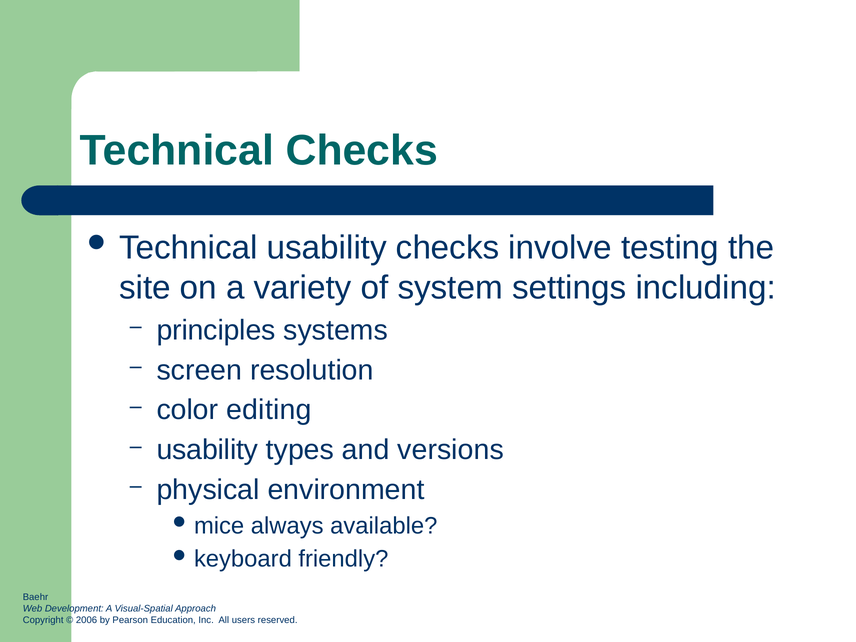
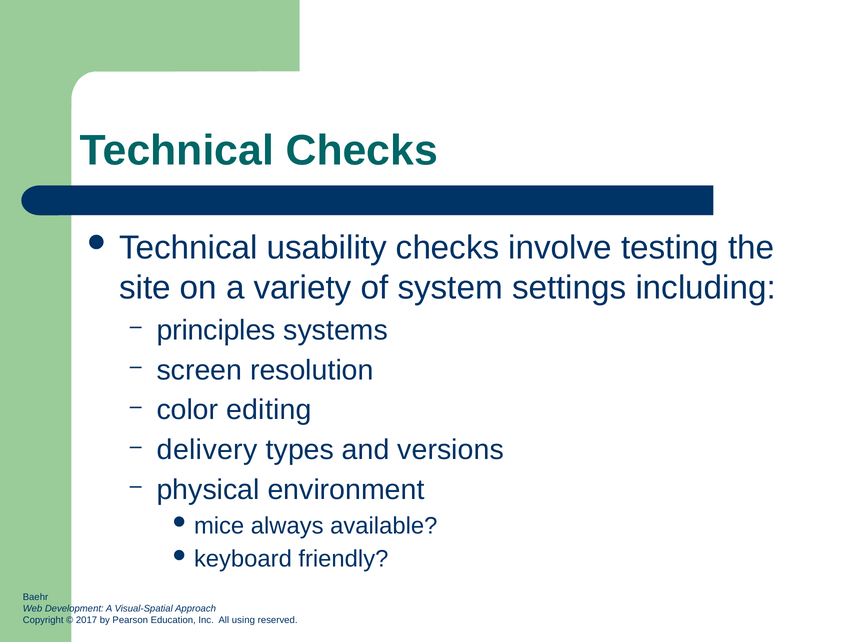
usability: usability -> delivery (207, 450)
2006: 2006 -> 2017 (87, 620)
users: users -> using (243, 620)
